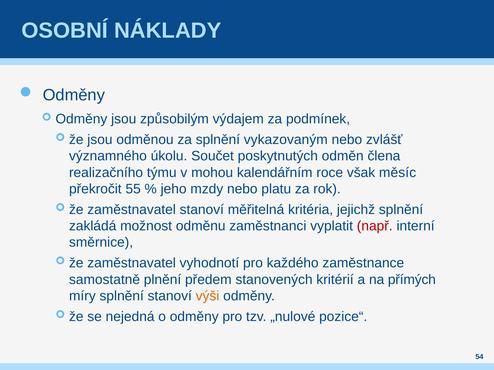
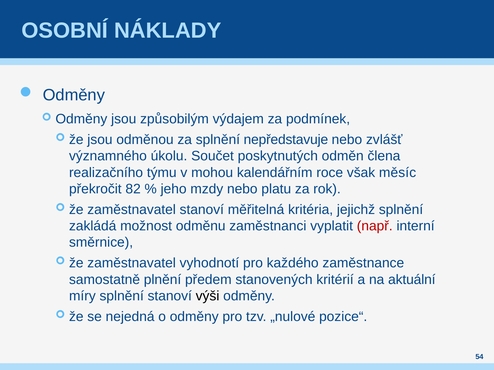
vykazovaným: vykazovaným -> nepředstavuje (286, 140)
55: 55 -> 82 (133, 189)
přímých: přímých -> aktuální (412, 280)
výši colour: orange -> black (208, 296)
